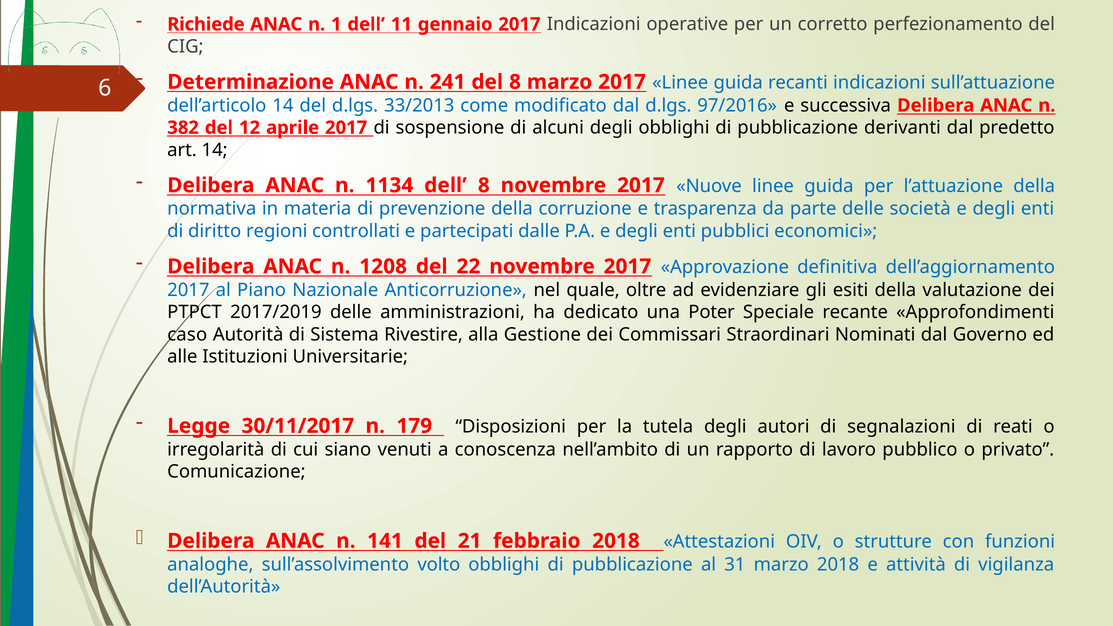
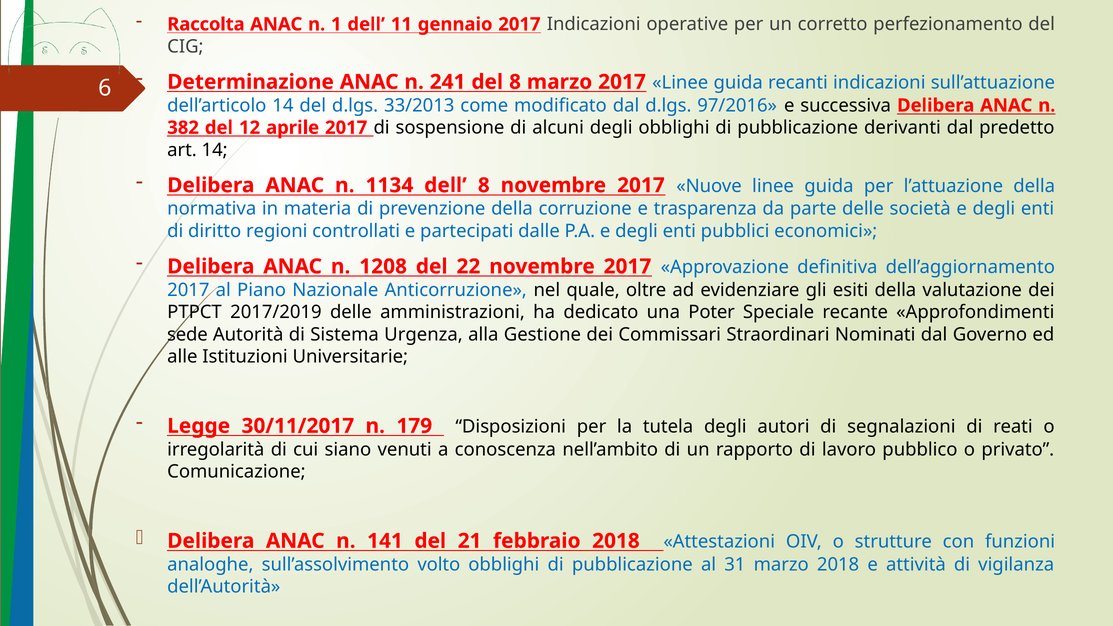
Richiede: Richiede -> Raccolta (206, 24)
caso: caso -> sede (187, 334)
Rivestire: Rivestire -> Urgenza (424, 334)
